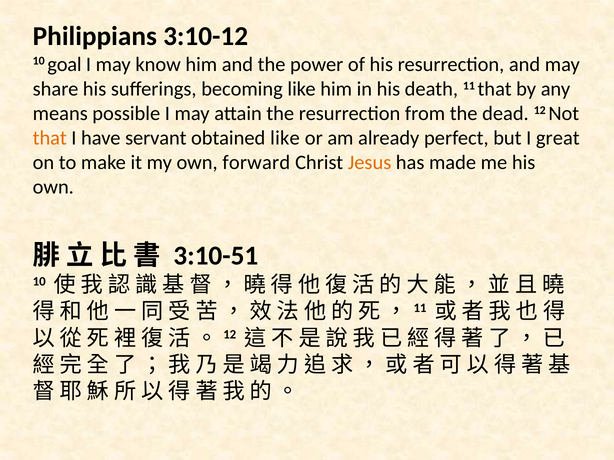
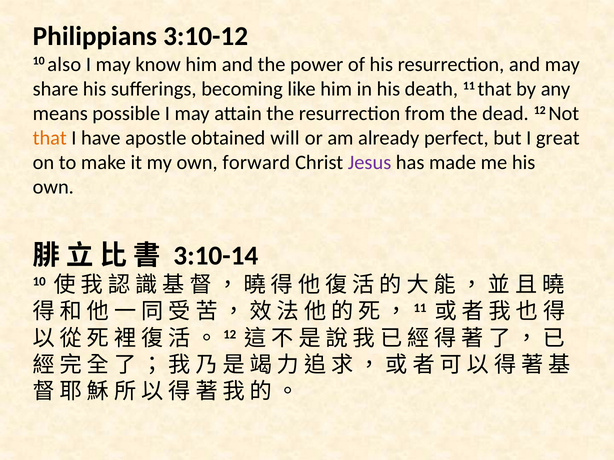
goal: goal -> also (64, 64)
servant: servant -> apostle (156, 138)
obtained like: like -> will (285, 138)
Jesus colour: orange -> purple (370, 163)
3:10-51: 3:10-51 -> 3:10-14 (216, 256)
